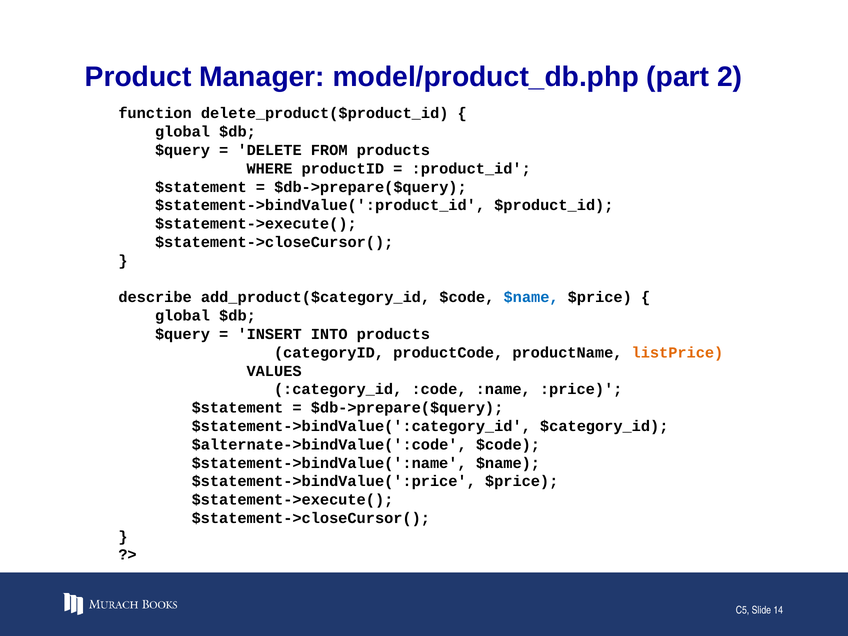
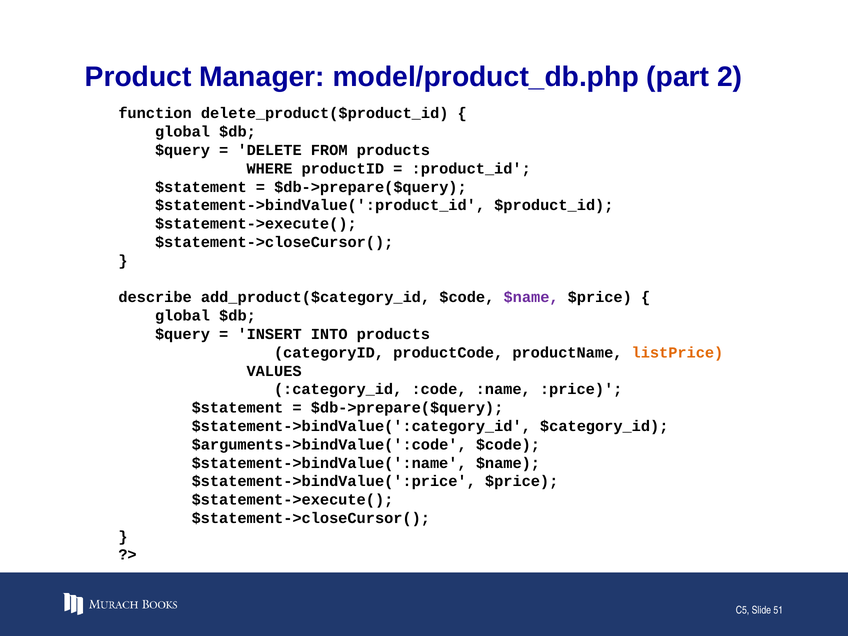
$name colour: blue -> purple (531, 297)
$alternate->bindValue(':code: $alternate->bindValue(':code -> $arguments->bindValue(':code (329, 445)
14: 14 -> 51 (778, 610)
